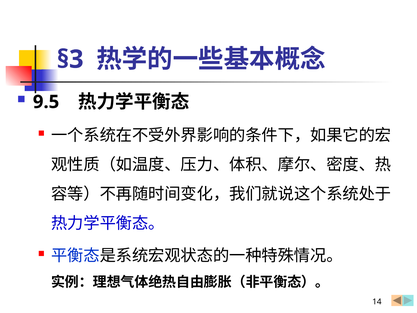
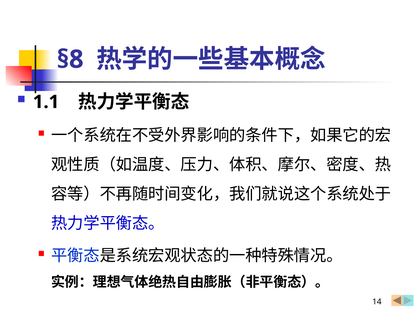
§3: §3 -> §8 (70, 59)
9.5: 9.5 -> 1.1 (46, 102)
